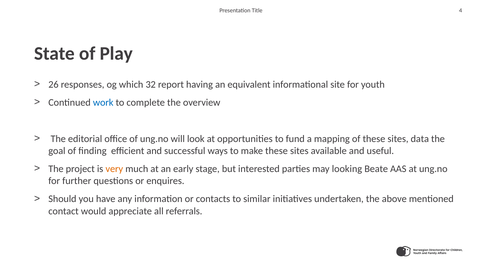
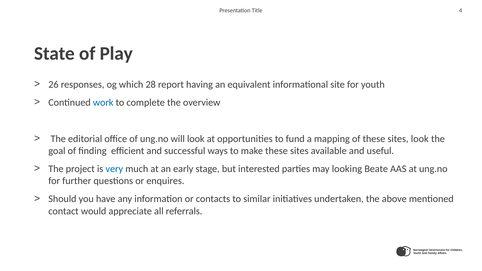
32: 32 -> 28 (151, 84)
sites data: data -> look (420, 139)
very colour: orange -> blue (114, 169)
